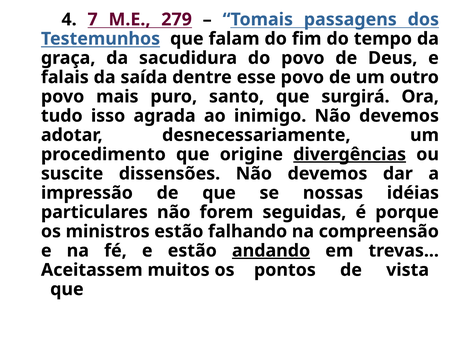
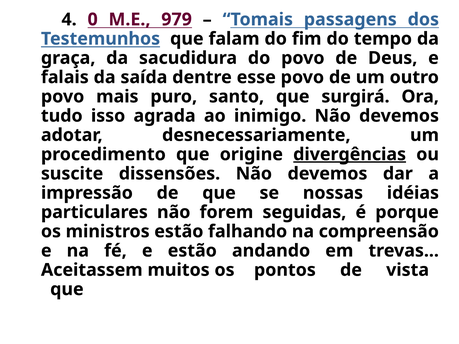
7: 7 -> 0 (93, 19)
279: 279 -> 979 (177, 19)
andando underline: present -> none (271, 251)
